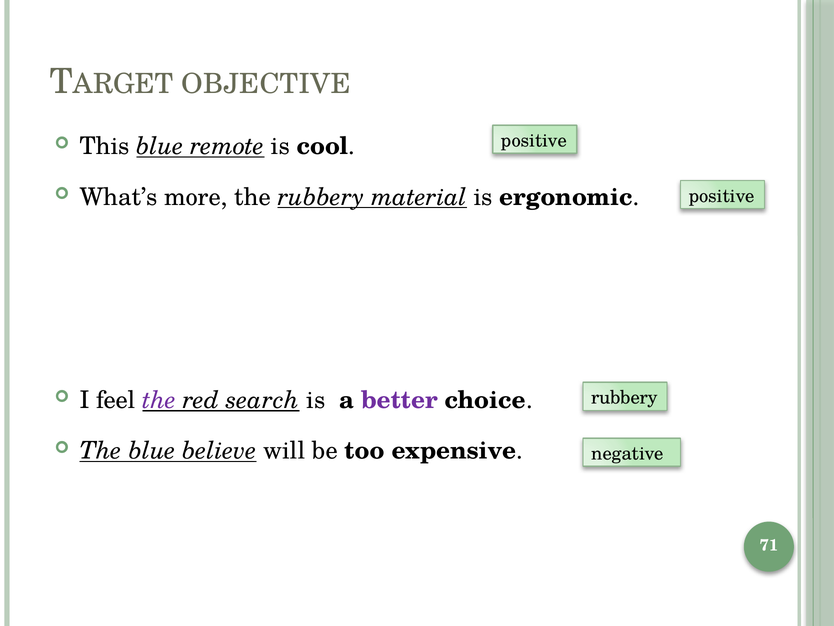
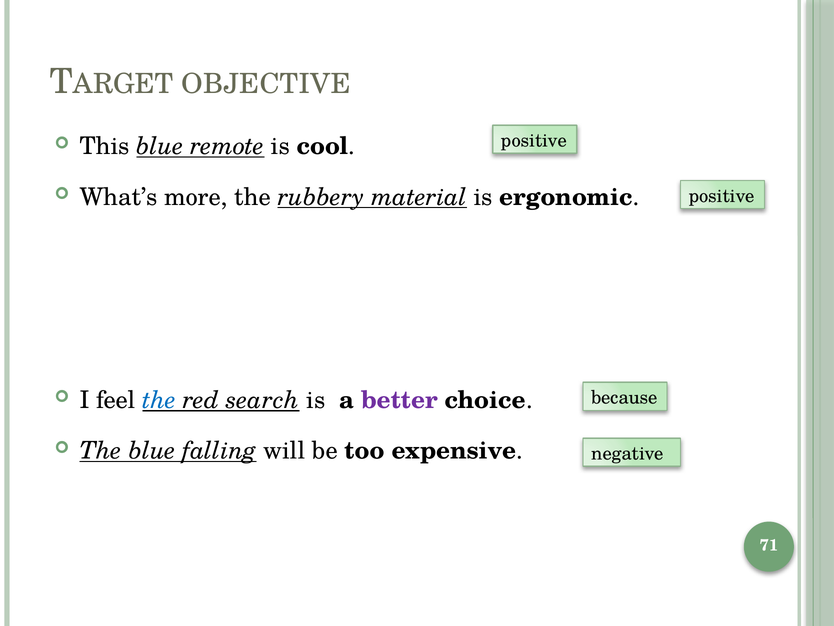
the colour: purple -> blue (159, 400)
rubbery: rubbery -> because (624, 397)
believe: believe -> falling (219, 451)
